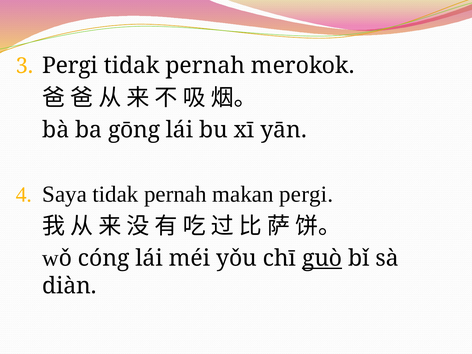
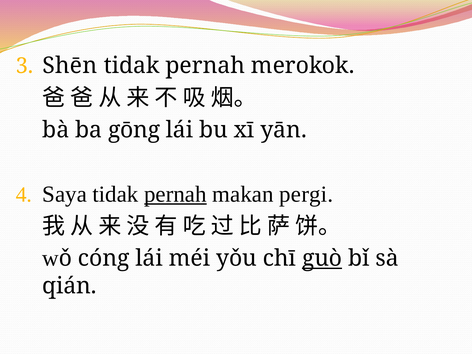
Pergi: Pergi -> Shēn (70, 66)
pernah underline: none -> present (175, 194)
diàn: diàn -> qián (69, 286)
